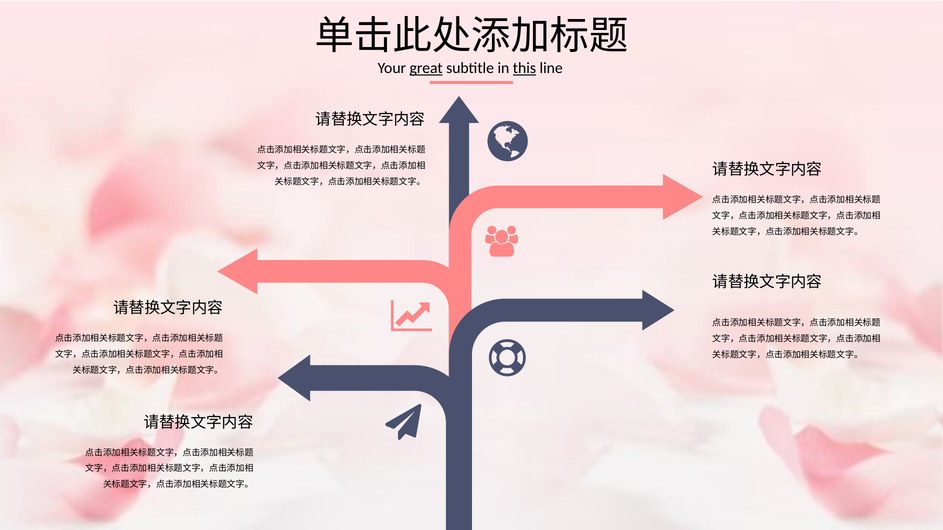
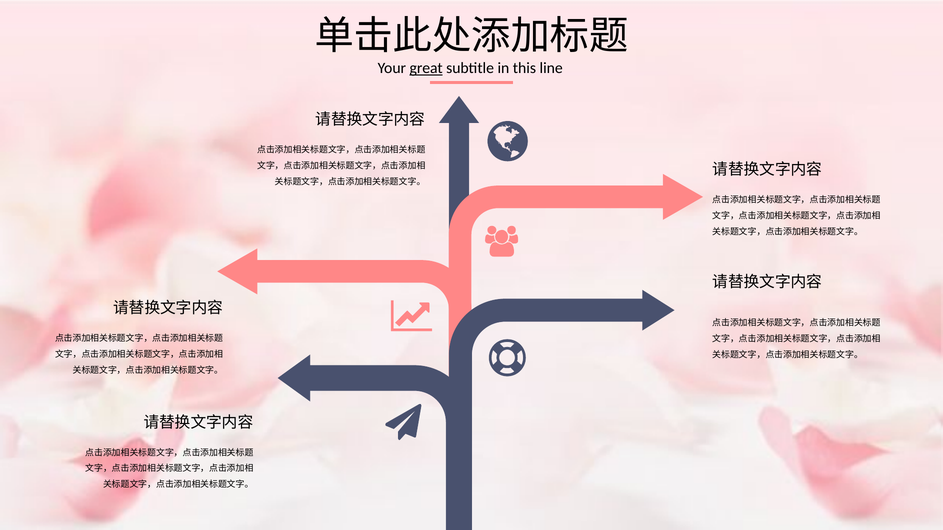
this underline: present -> none (524, 68)
